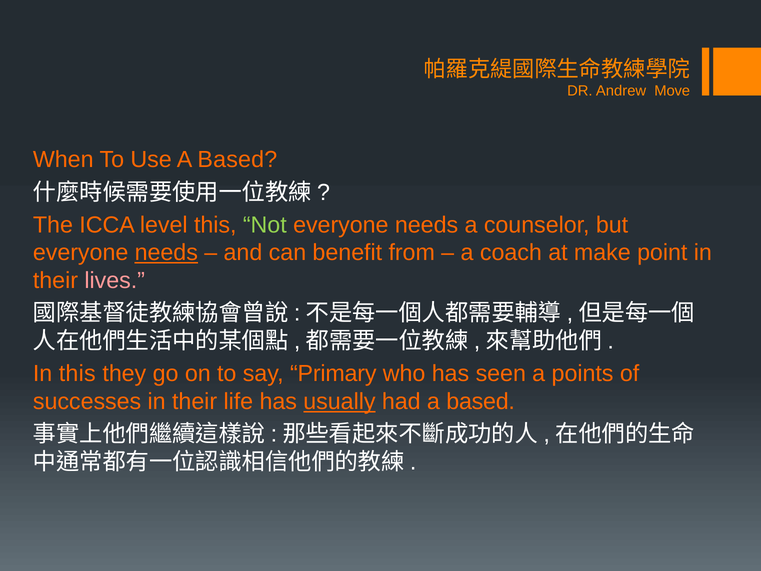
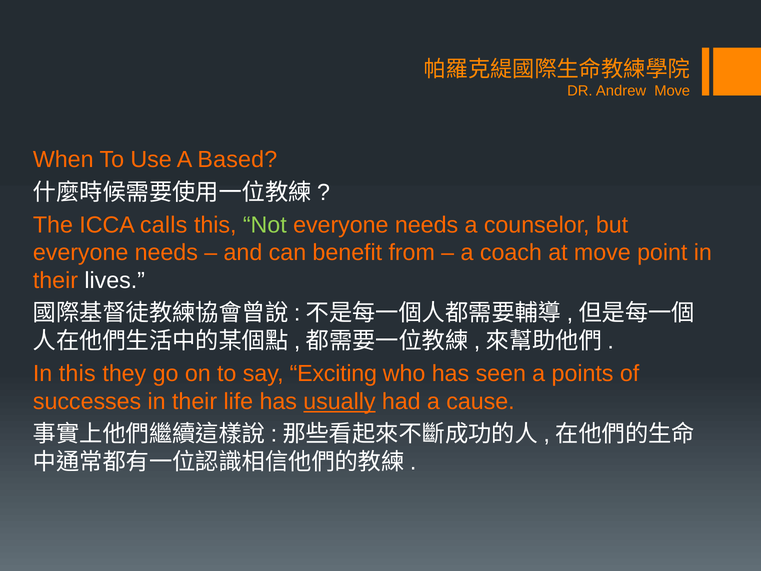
level: level -> calls (164, 225)
needs underline: present -> none (166, 253)
at make: make -> move (602, 253)
lives colour: pink -> white (115, 281)
Primary: Primary -> Exciting (333, 374)
had a based: based -> cause (481, 401)
